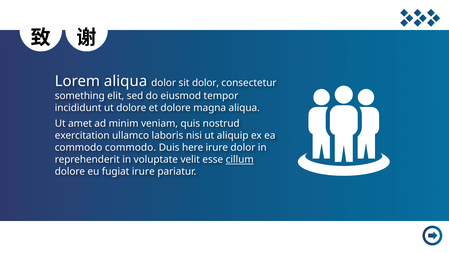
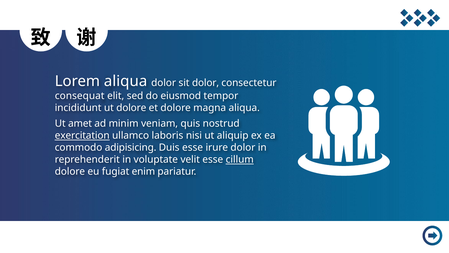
something: something -> consequat (80, 96)
exercitation underline: none -> present (82, 135)
commodo commodo: commodo -> adipisicing (131, 147)
Duis here: here -> esse (193, 147)
fugiat irure: irure -> enim (143, 171)
